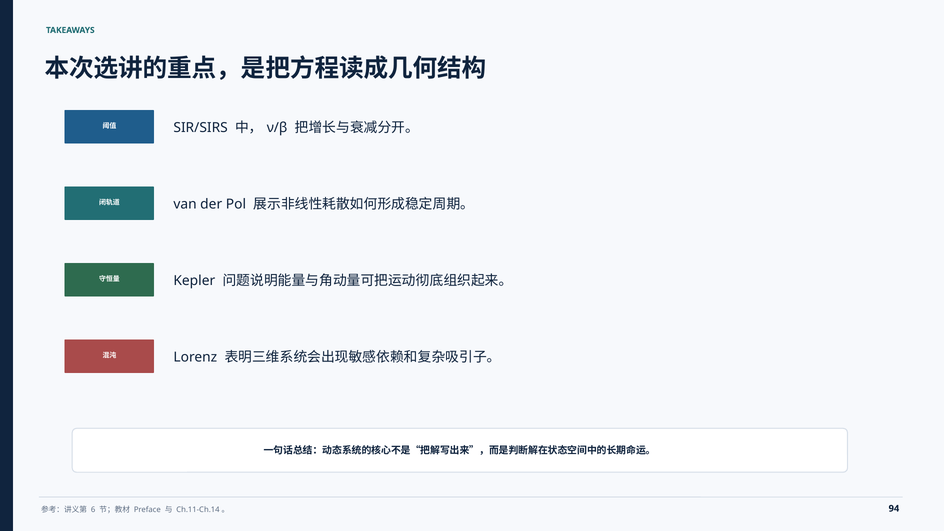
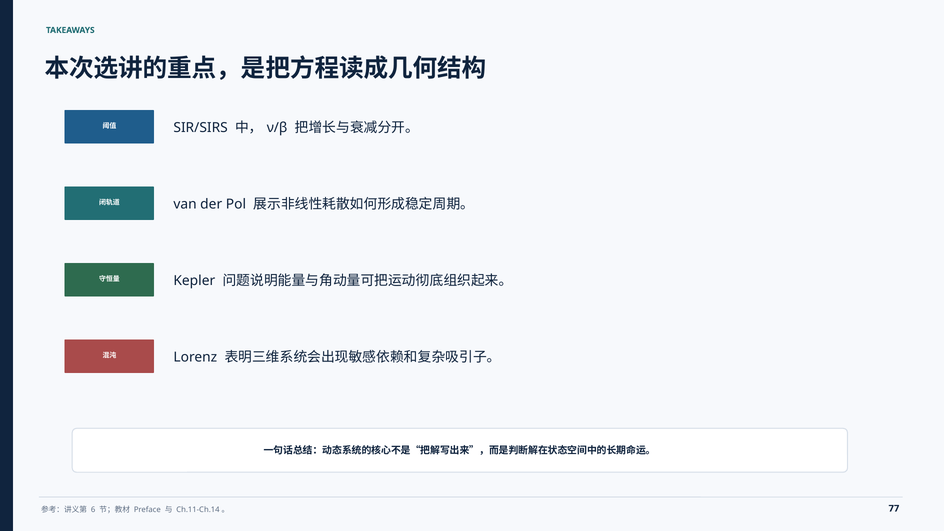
94: 94 -> 77 (894, 509)
